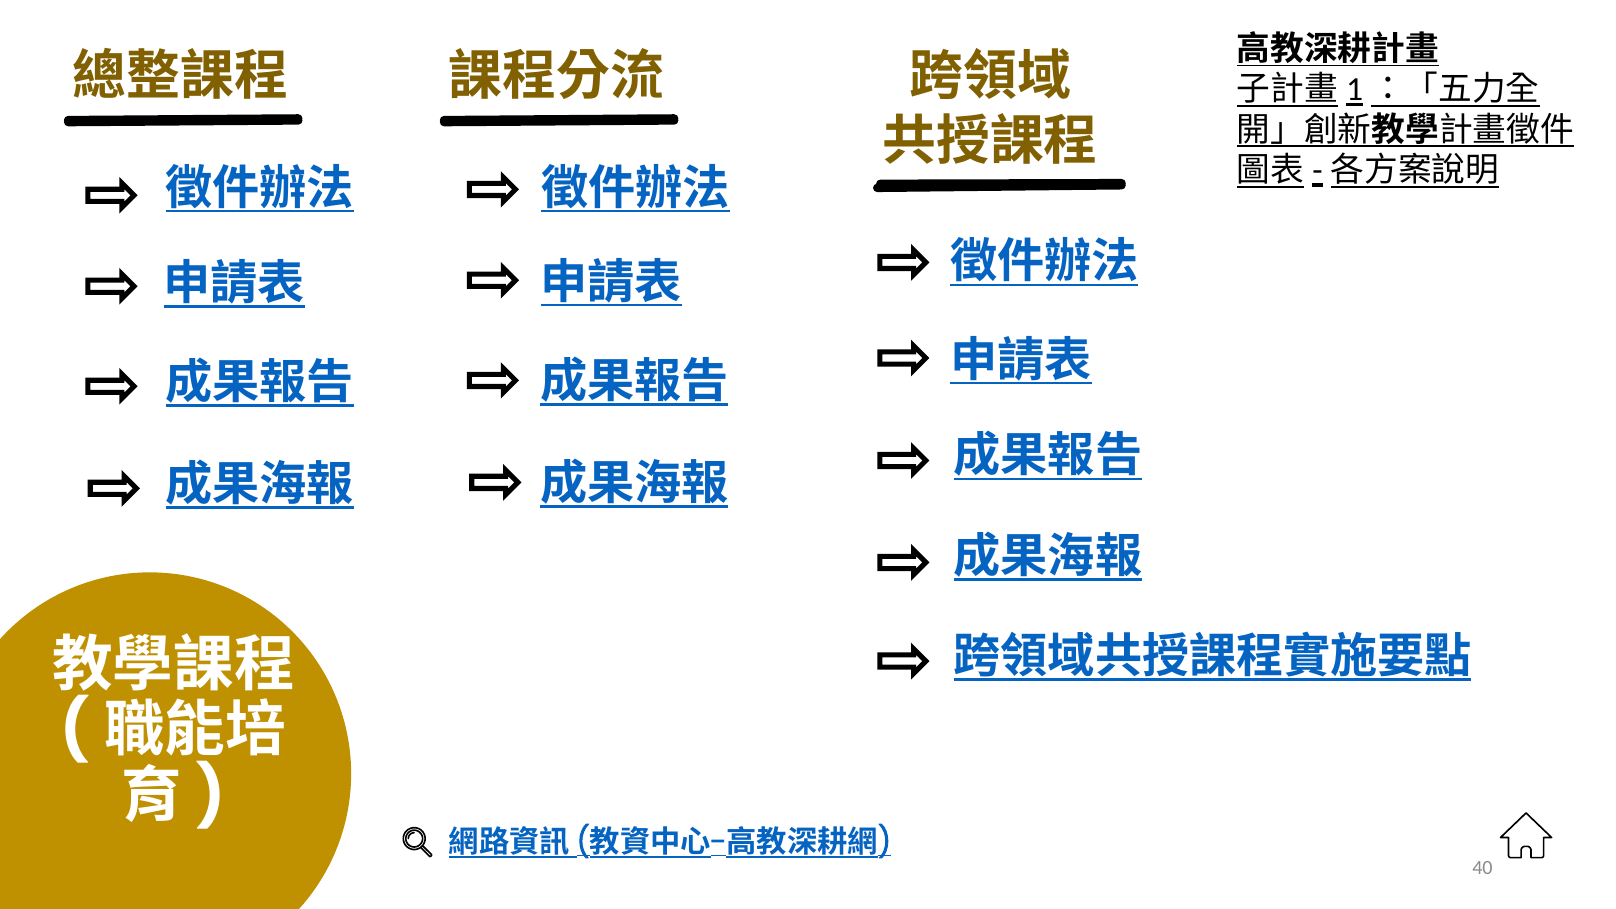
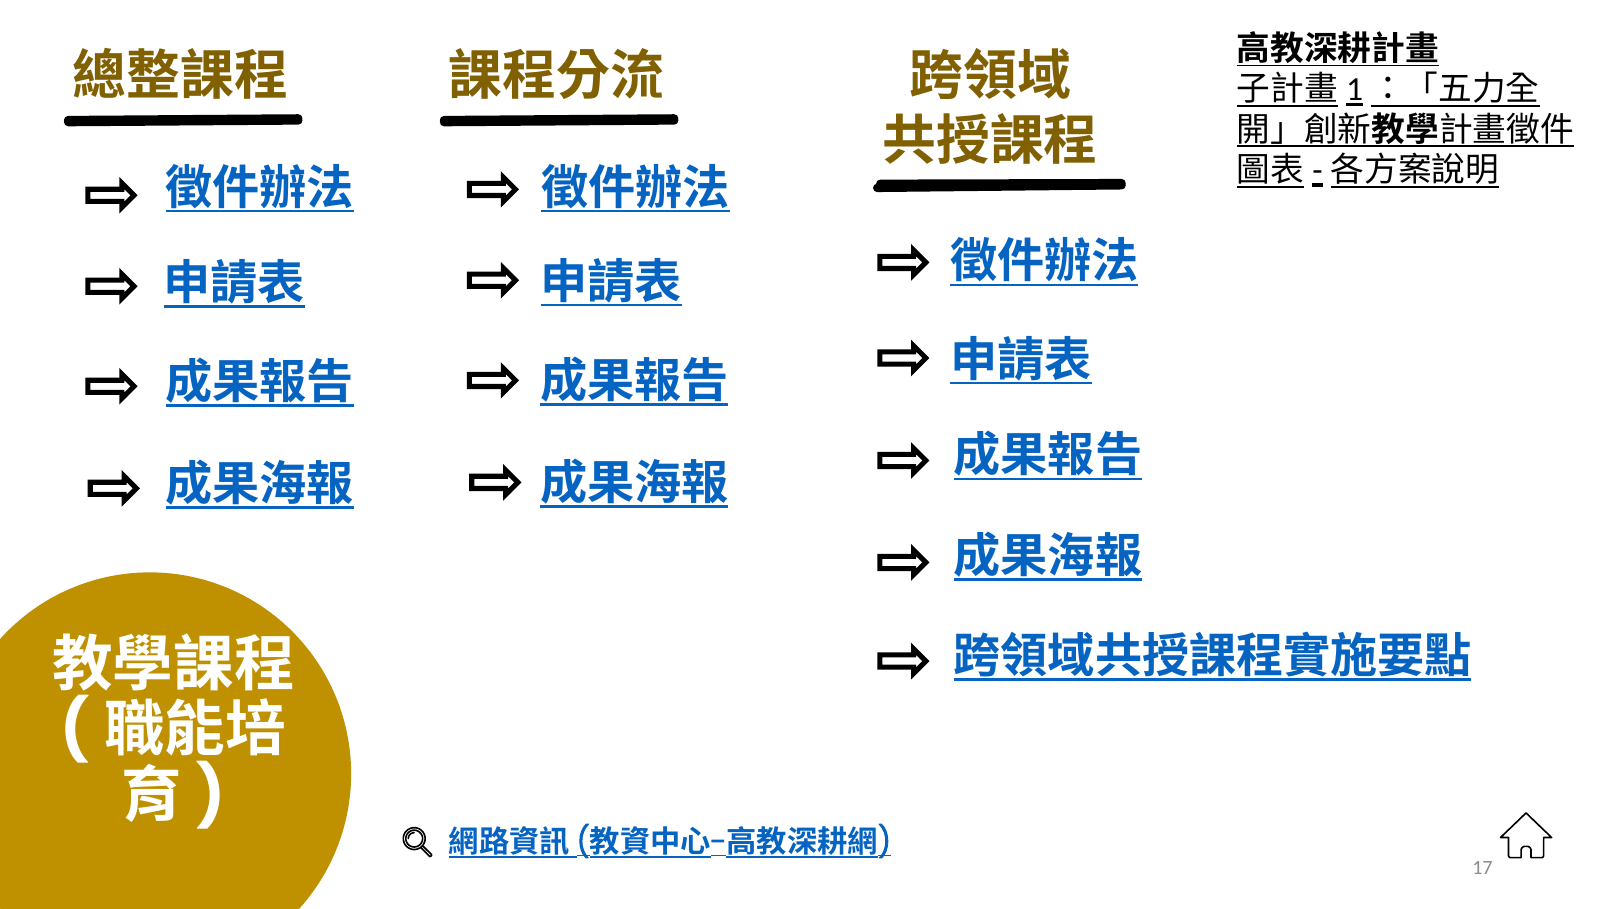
40: 40 -> 17 (1483, 868)
